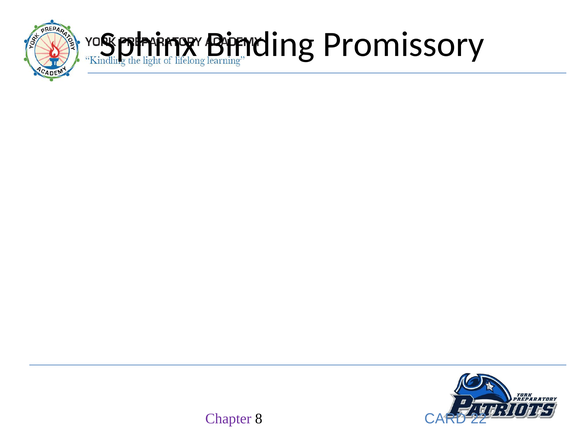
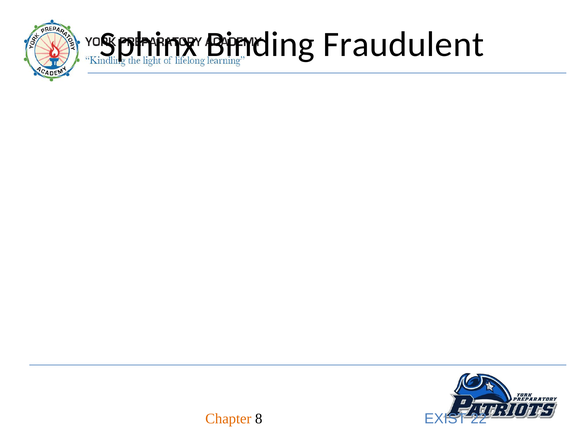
Promissory: Promissory -> Fraudulent (403, 44)
Chapter colour: purple -> orange (228, 419)
CARD: CARD -> EXIST (445, 419)
